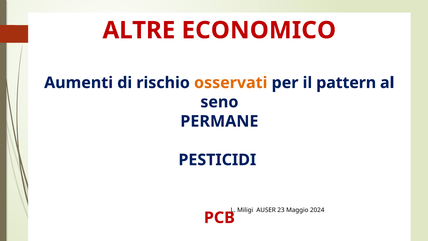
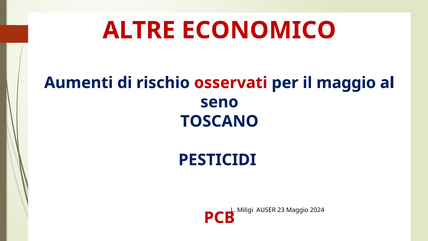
osservati colour: orange -> red (231, 83)
il pattern: pattern -> maggio (346, 83)
PERMANE: PERMANE -> TOSCANO (219, 121)
